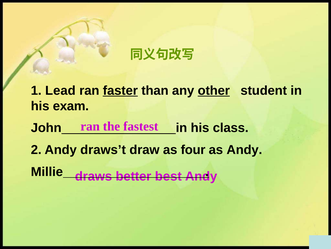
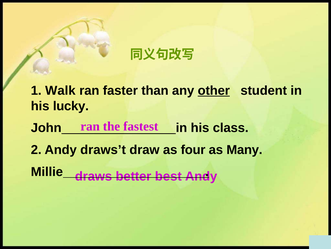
Lead: Lead -> Walk (60, 90)
faster underline: present -> none (120, 90)
exam: exam -> lucky (71, 106)
as Andy: Andy -> Many (244, 149)
